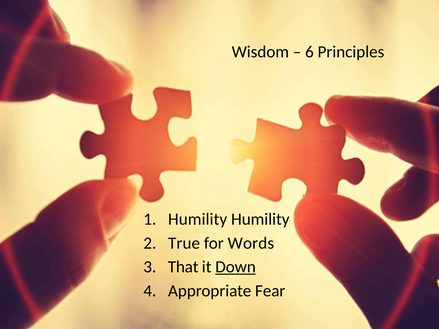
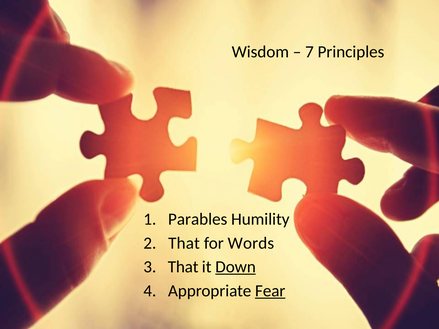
6: 6 -> 7 (309, 52)
Humility: Humility -> Parables (198, 219)
True: True -> That (184, 243)
Fear underline: none -> present (270, 291)
